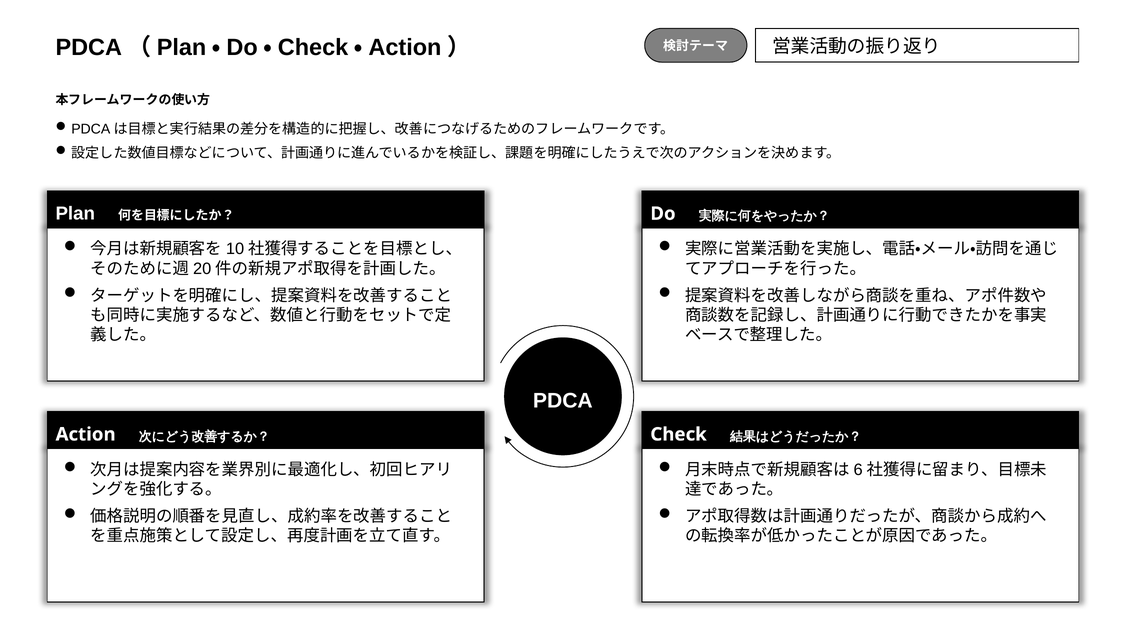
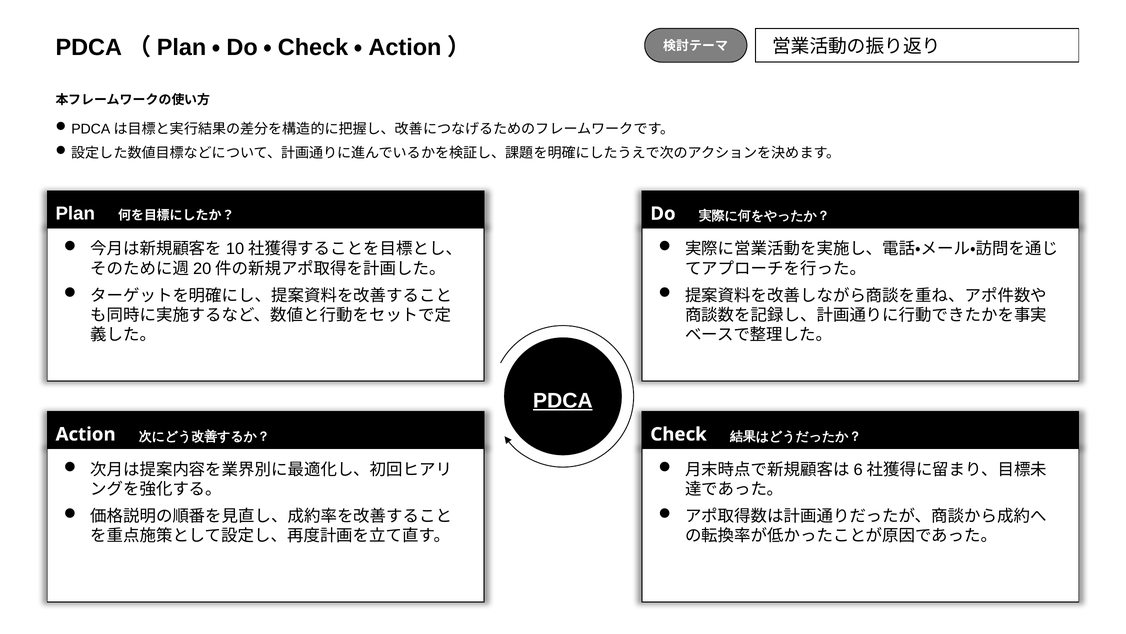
PDCA underline: none -> present (563, 400)
